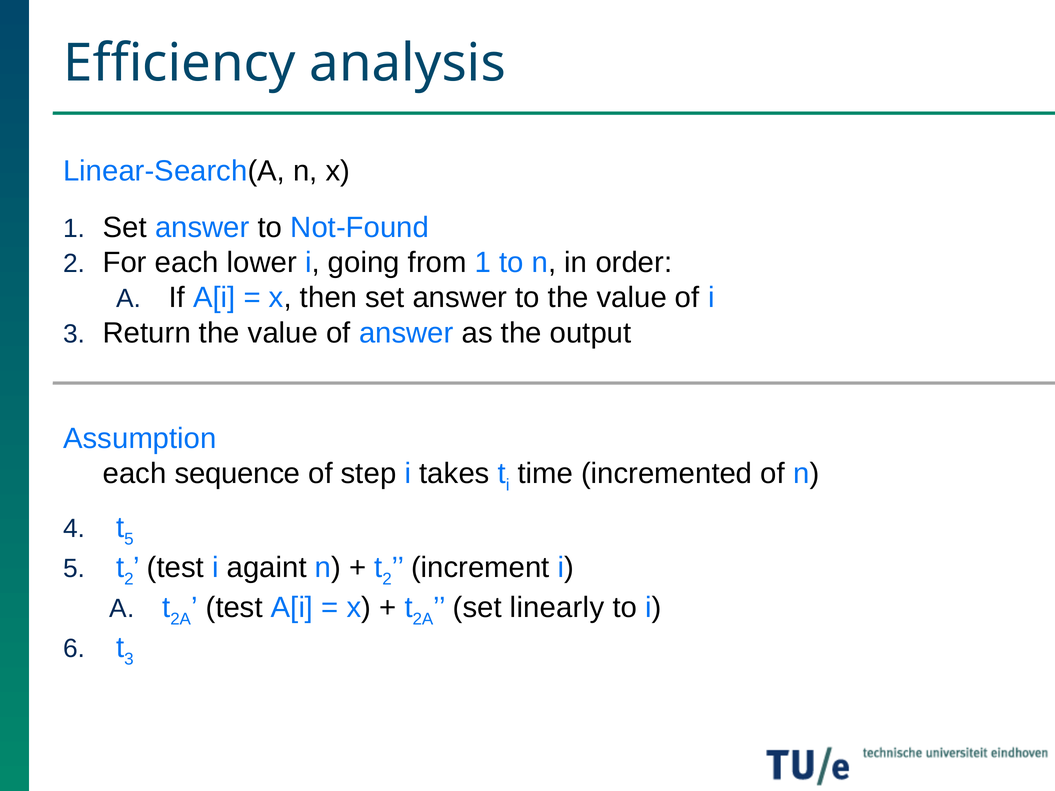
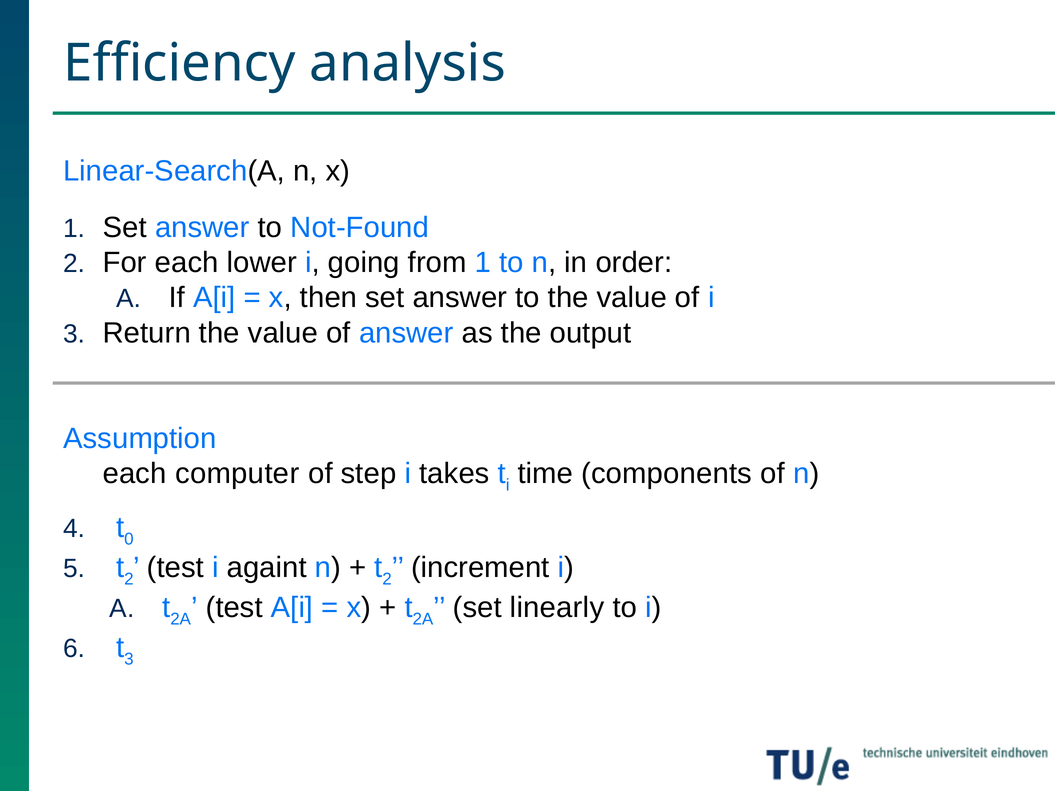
sequence: sequence -> computer (237, 474)
incremented: incremented -> components (667, 474)
5: 5 -> 0 (129, 539)
